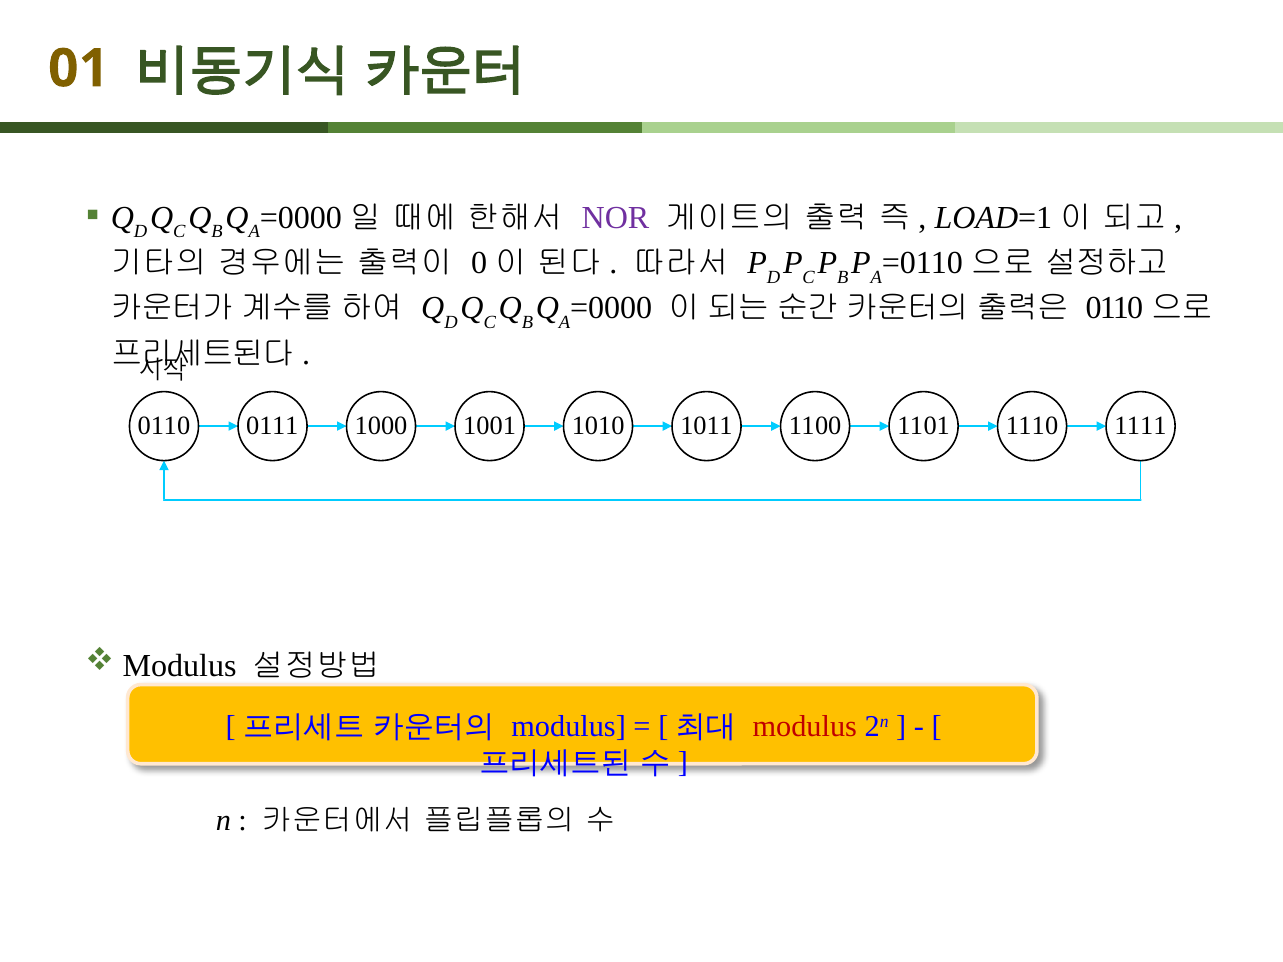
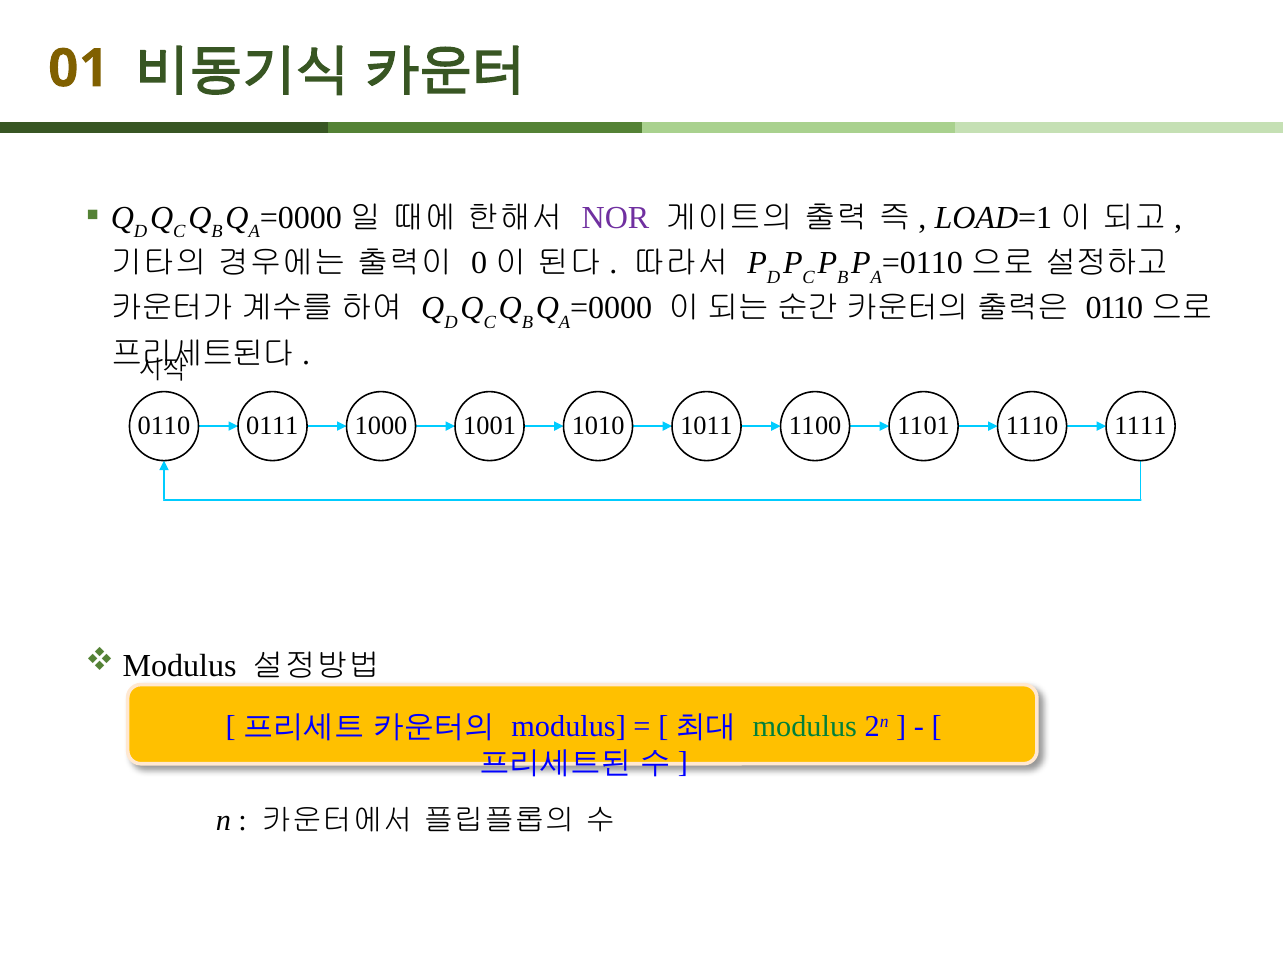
modulus colour: red -> green (805, 727)
